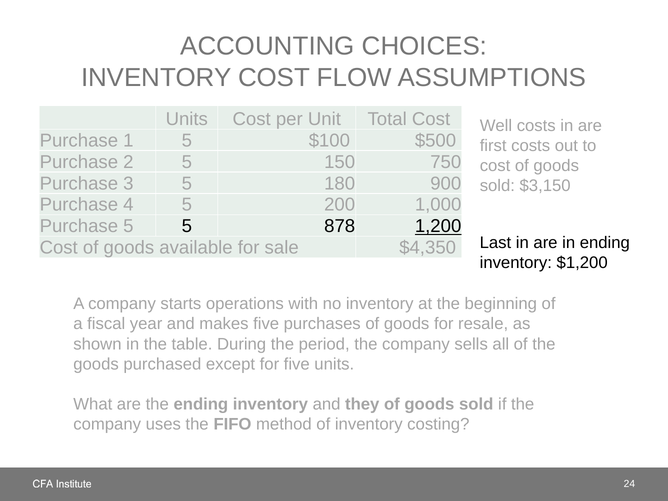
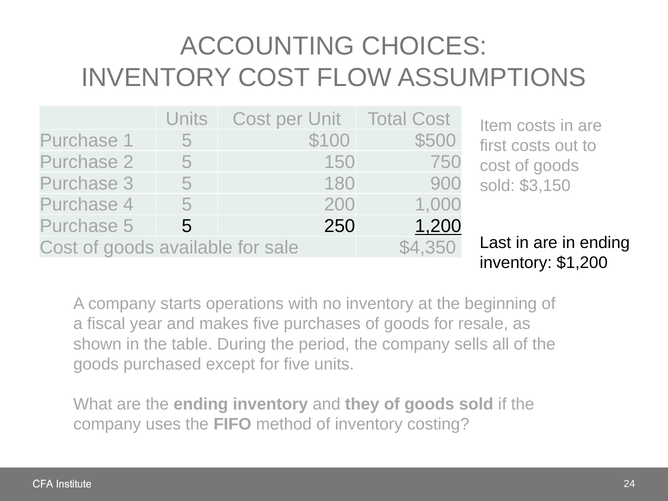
Well: Well -> Item (496, 126)
878: 878 -> 250 (340, 226)
